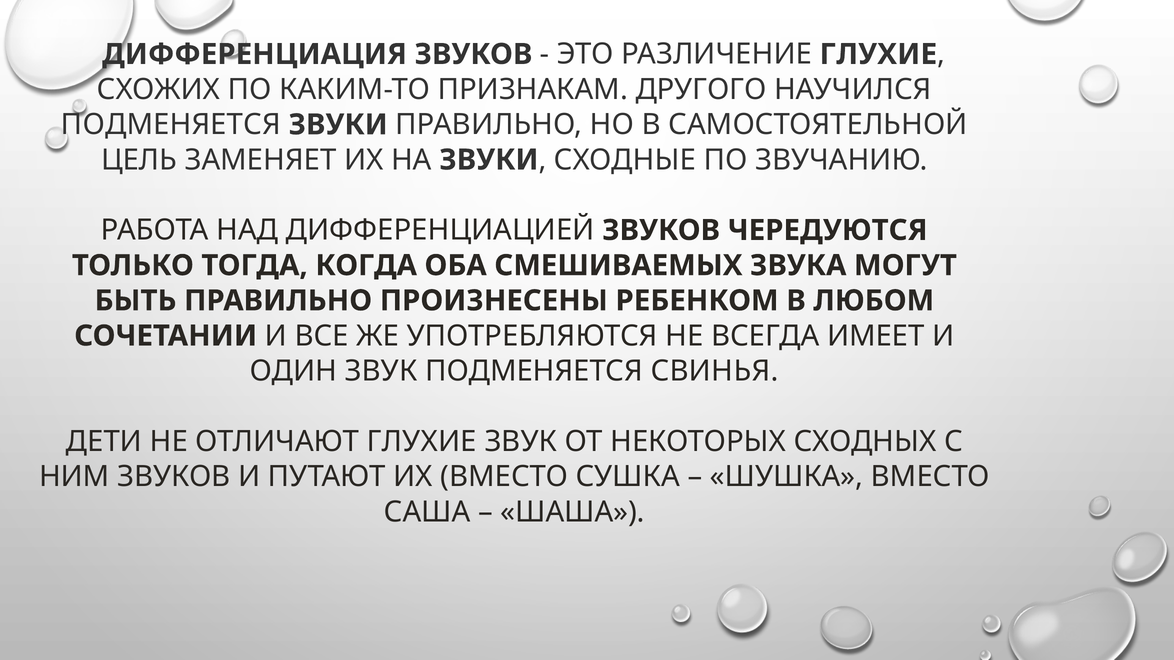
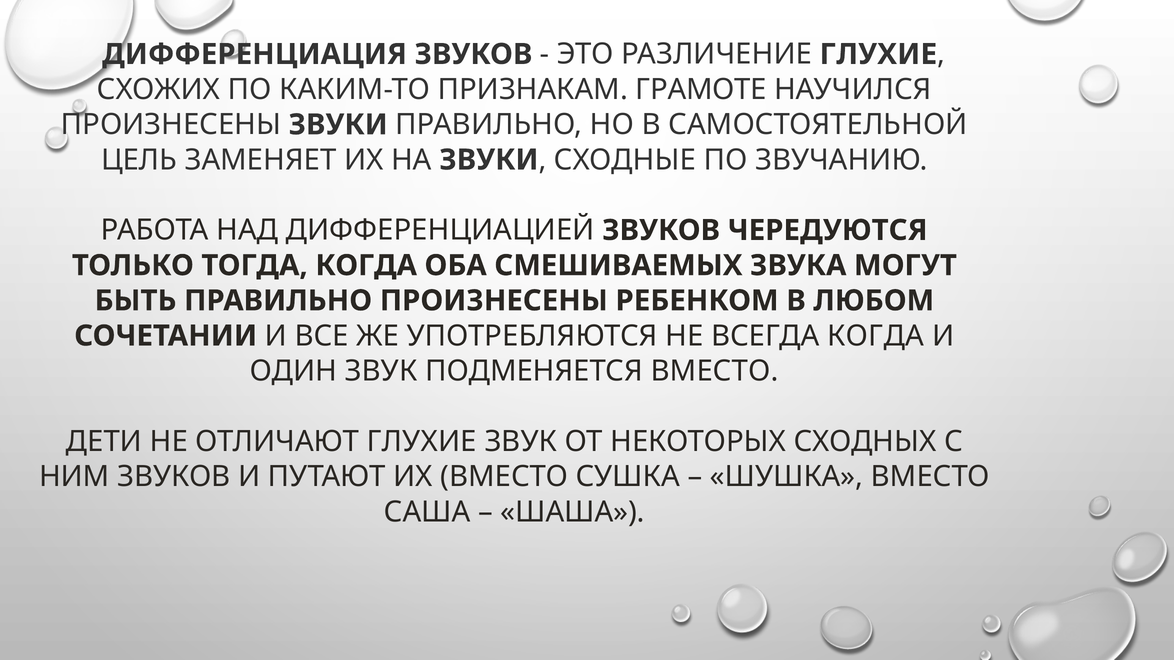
ДРУГОГО: ДРУГОГО -> ГРАМОТЕ (701, 90)
ПОДМЕНЯЕТСЯ: ПОДМЕНЯЕТСЯ -> ПРОИЗНЕСЕНЫ (171, 125)
ВСЕГДА ИМЕЕТ: ИМЕЕТ -> КОГДА (876, 336)
ПОДМЕНЯЕТСЯ СВИНЬЯ: СВИНЬЯ -> ВМЕСТО (715, 371)
